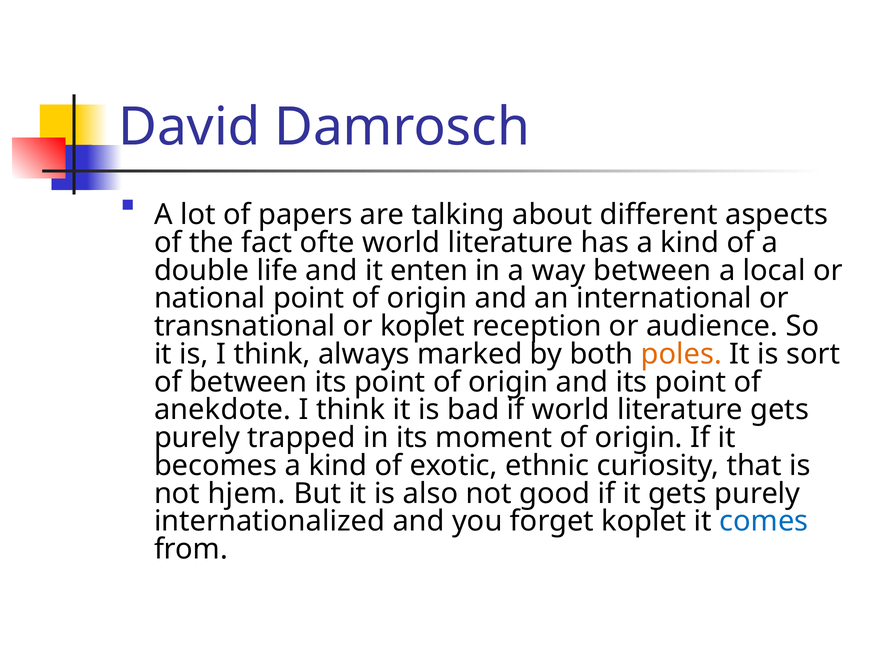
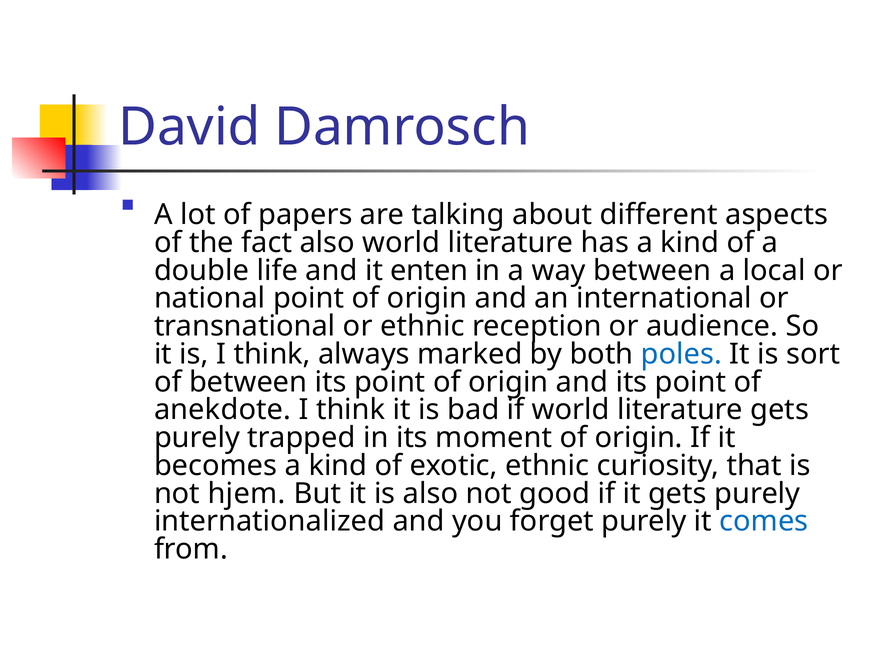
fact ofte: ofte -> also (327, 243)
or koplet: koplet -> ethnic (422, 326)
poles colour: orange -> blue (681, 354)
forget koplet: koplet -> purely (644, 522)
